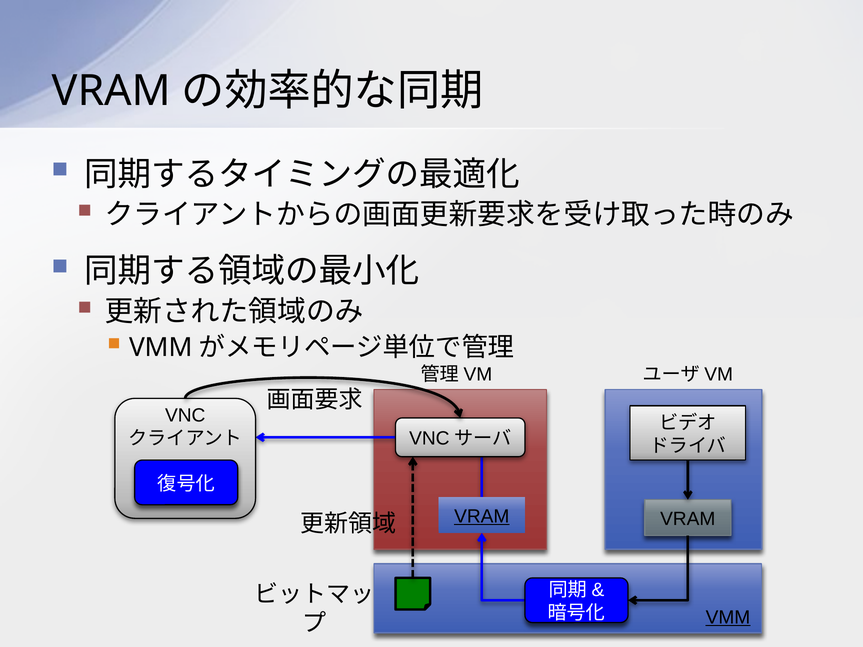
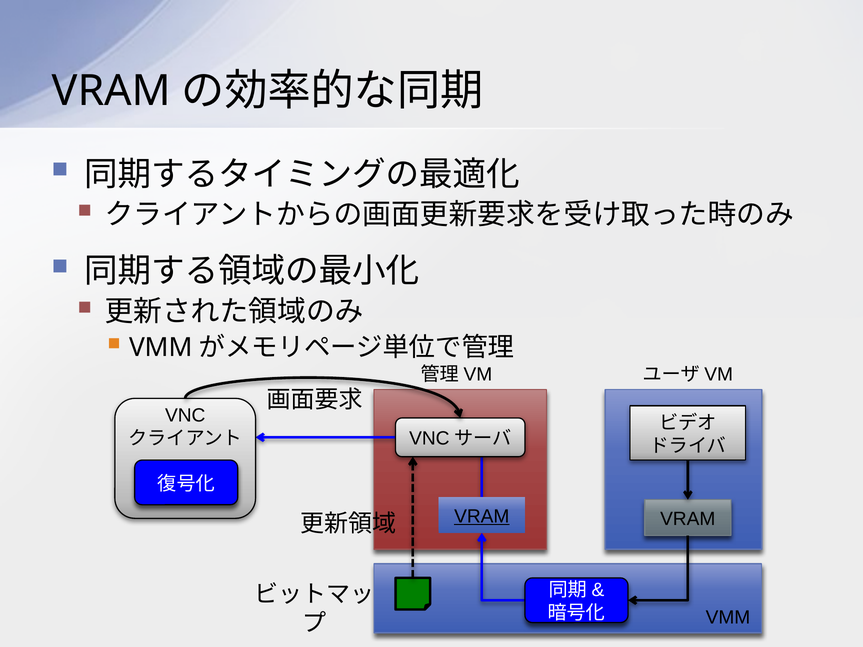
VMM underline: present -> none (728, 618)
